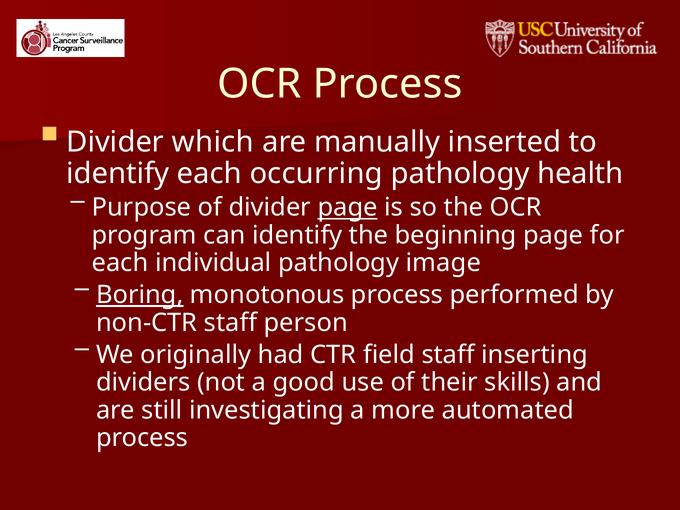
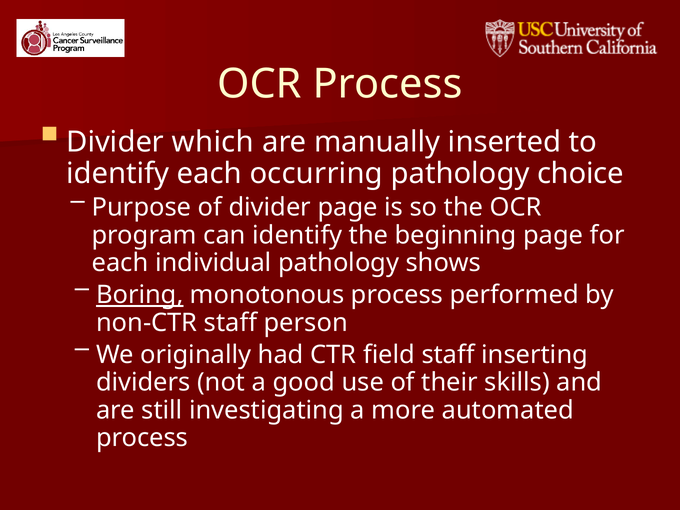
health: health -> choice (580, 174)
page underline: present -> none (348, 208)
image: image -> shows (443, 263)
